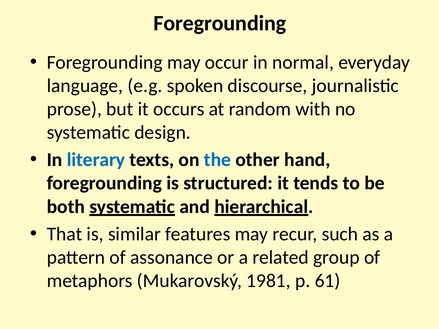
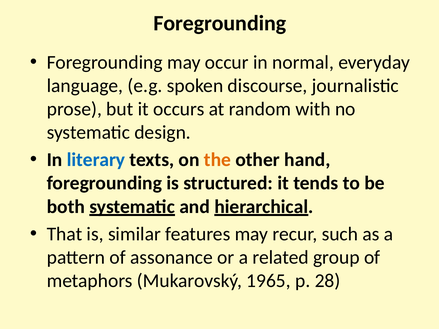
the colour: blue -> orange (217, 160)
1981: 1981 -> 1965 (269, 281)
61: 61 -> 28 (328, 281)
